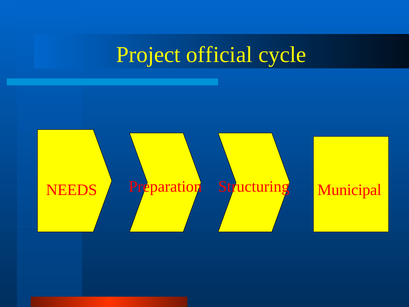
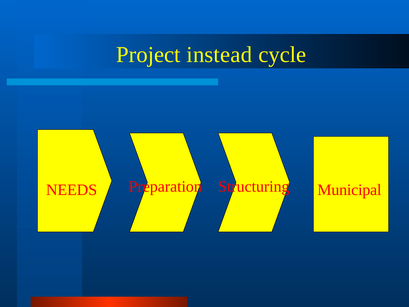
official: official -> instead (219, 55)
